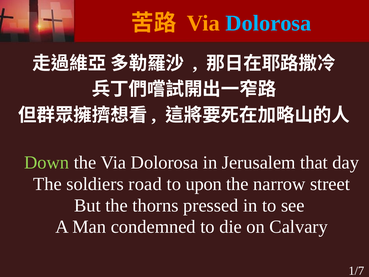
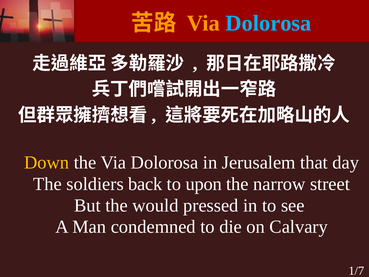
Down colour: light green -> yellow (47, 162)
road: road -> back (145, 184)
thorns: thorns -> would (155, 205)
